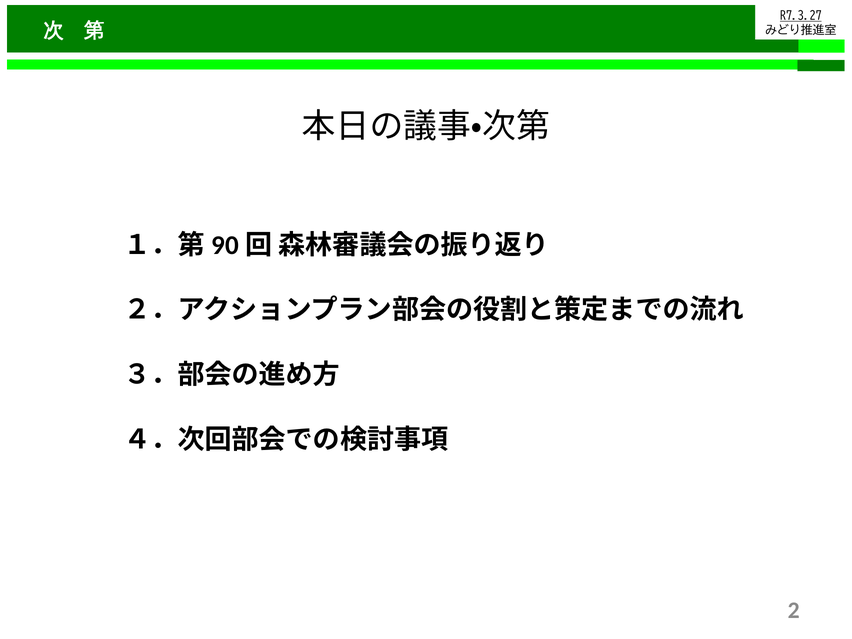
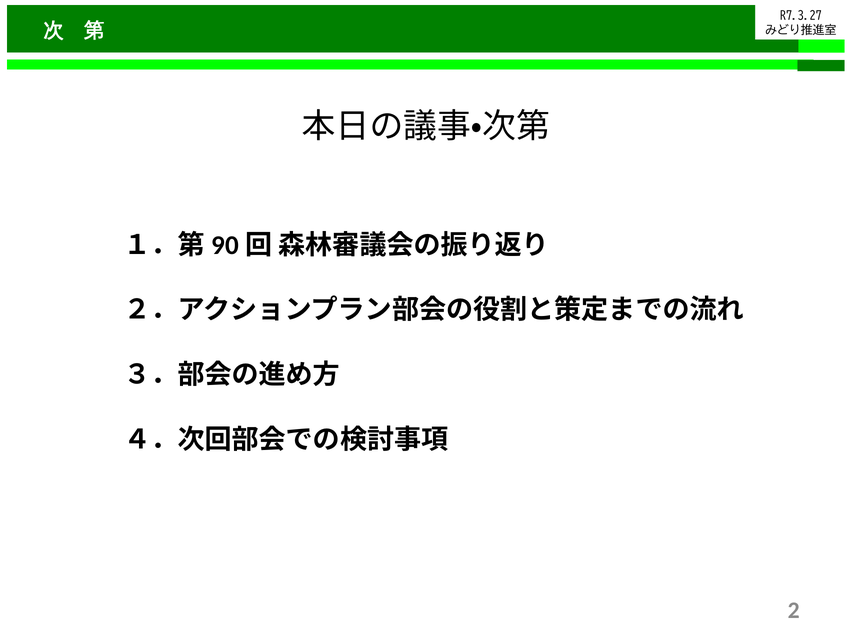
R7.3.27 underline: present -> none (801, 16)
